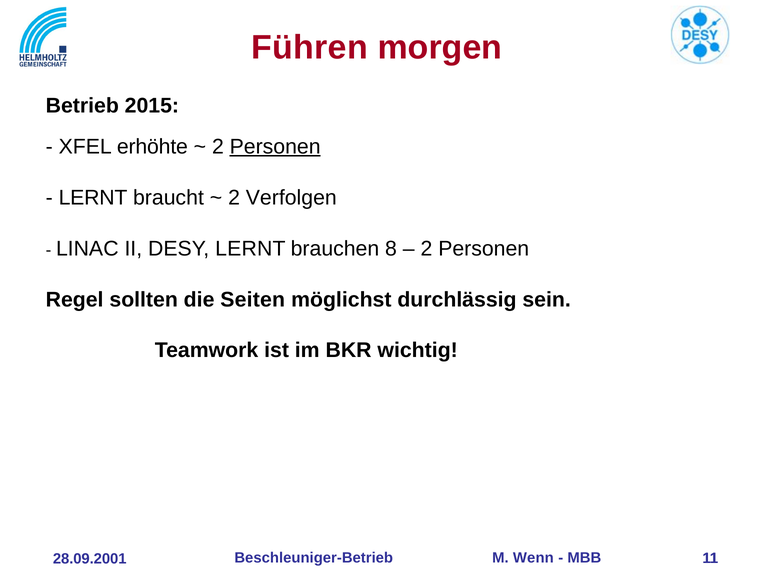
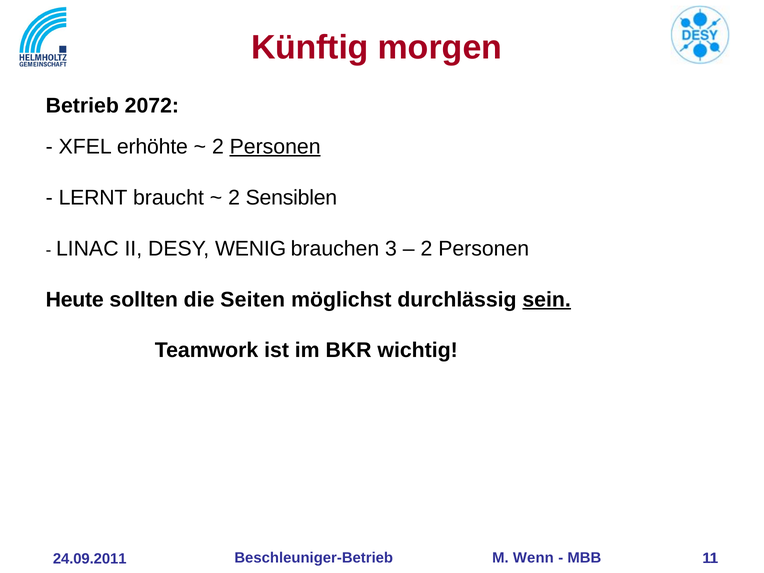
Führen: Führen -> Künftig (310, 48)
2015: 2015 -> 2072 (152, 106)
Verfolgen: Verfolgen -> Sensiblen (291, 198)
DESY LERNT: LERNT -> WENIG (251, 249)
8: 8 -> 3 (391, 249)
Regel: Regel -> Heute (75, 300)
sein underline: none -> present (547, 300)
28.09.2001: 28.09.2001 -> 24.09.2011 (90, 559)
